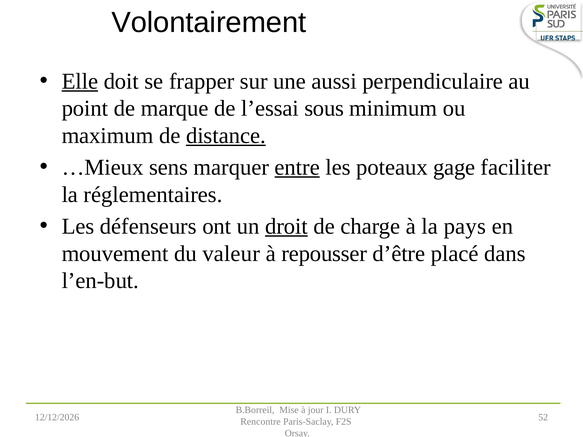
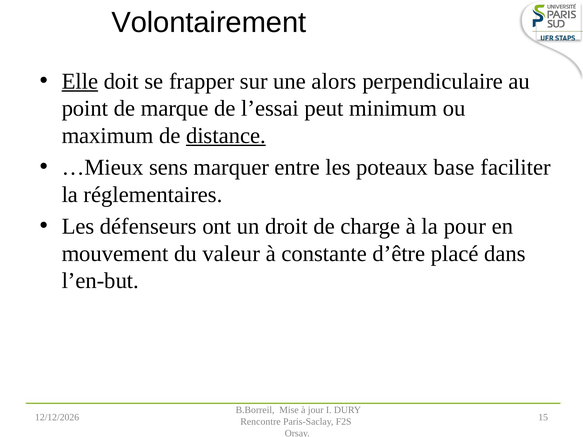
aussi: aussi -> alors (334, 81)
sous: sous -> peut (324, 108)
entre underline: present -> none (297, 167)
gage: gage -> base (454, 167)
droit underline: present -> none (286, 226)
pays: pays -> pour (465, 226)
repousser: repousser -> constante (324, 254)
52: 52 -> 15 (543, 418)
